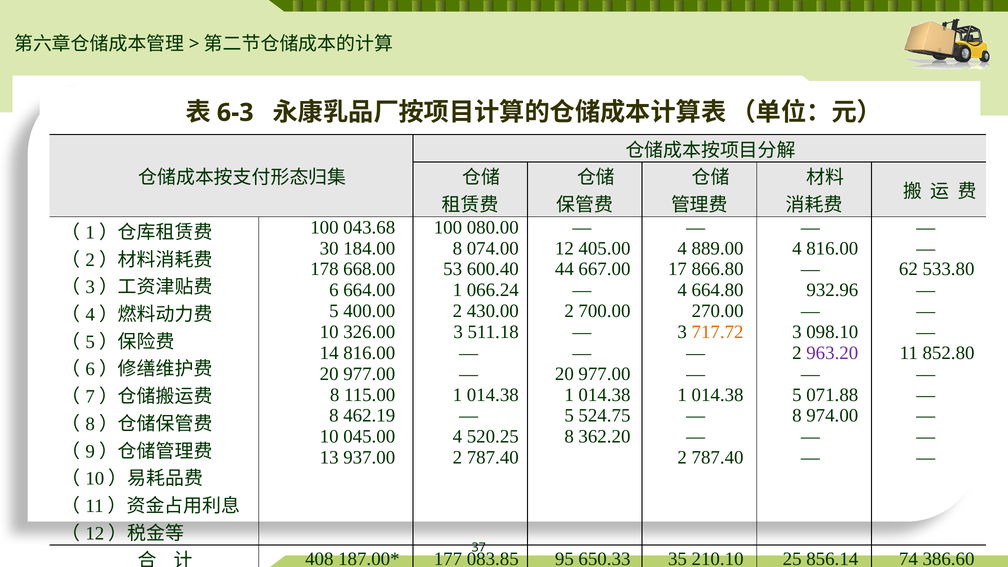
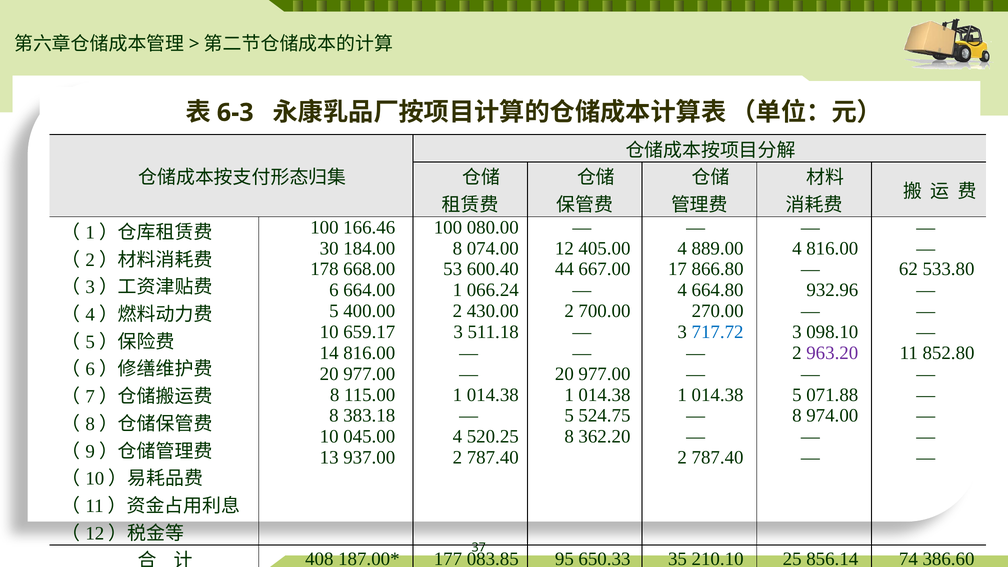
043.68: 043.68 -> 166.46 (369, 227)
326.00: 326.00 -> 659.17 (369, 332)
717.72 colour: orange -> blue (718, 332)
462.19: 462.19 -> 383.18 (369, 416)
